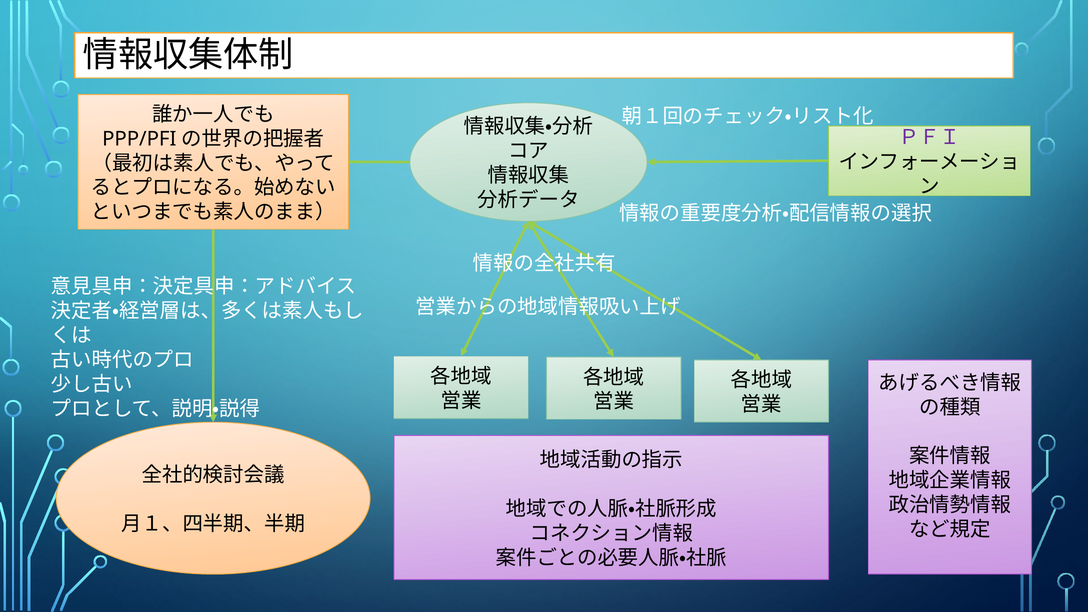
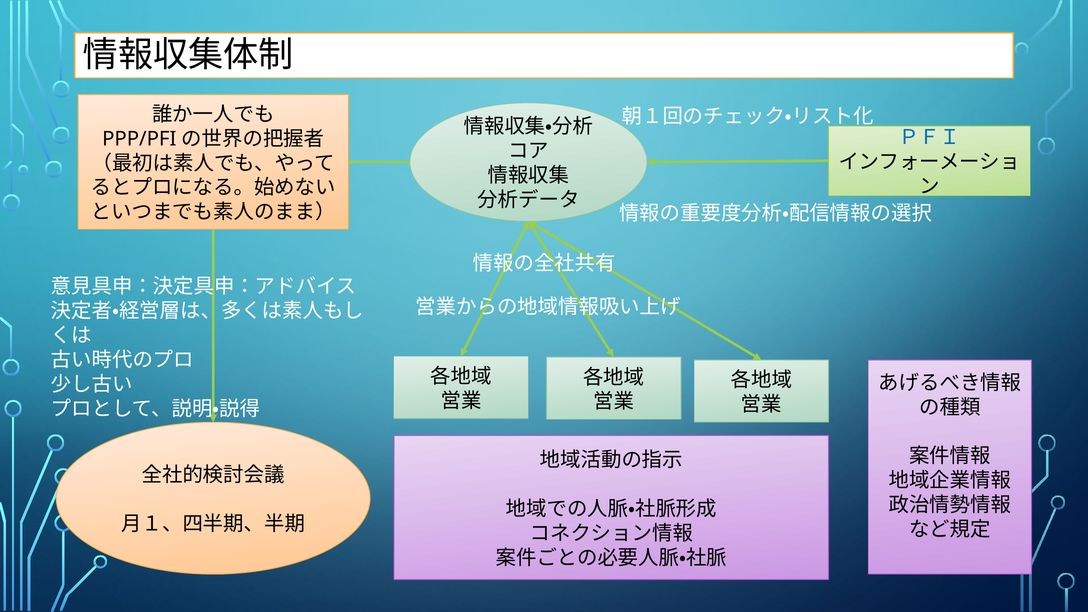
ＰＦＩ colour: purple -> blue (929, 138)
